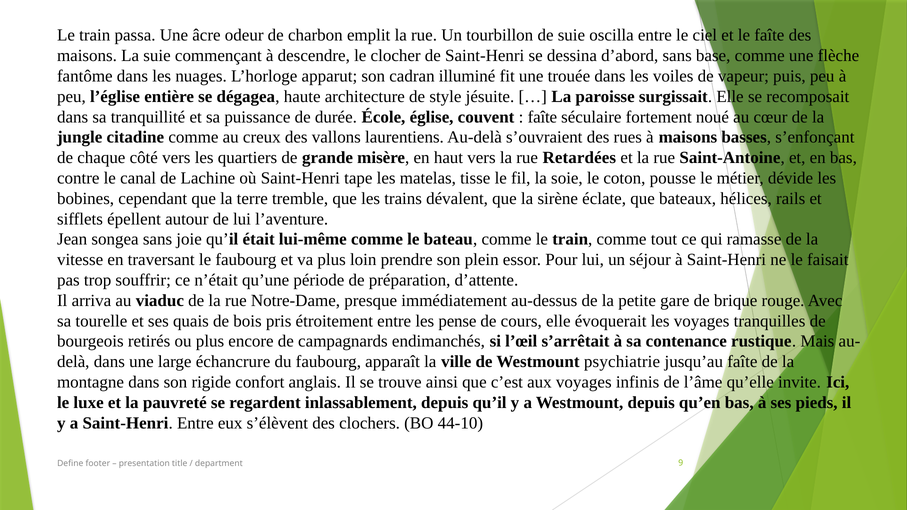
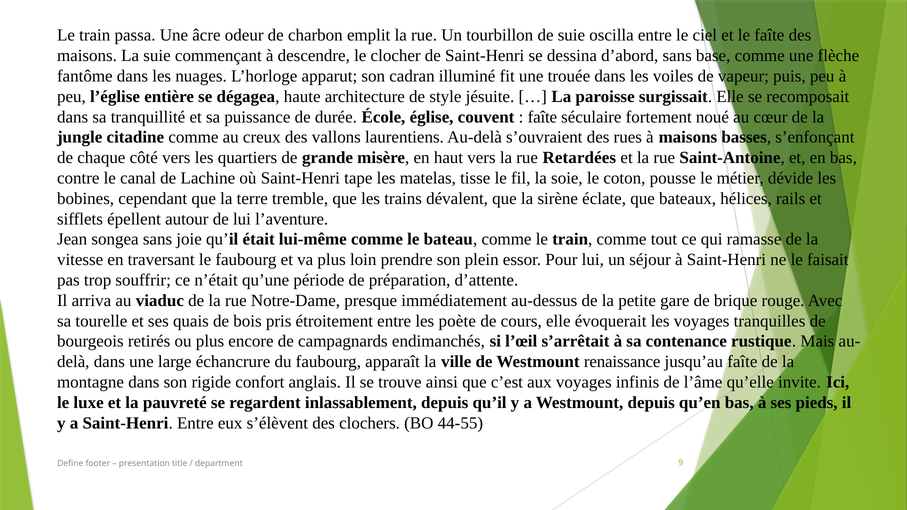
pense: pense -> poète (457, 321)
psychiatrie: psychiatrie -> renaissance (622, 362)
44-10: 44-10 -> 44-55 (460, 423)
